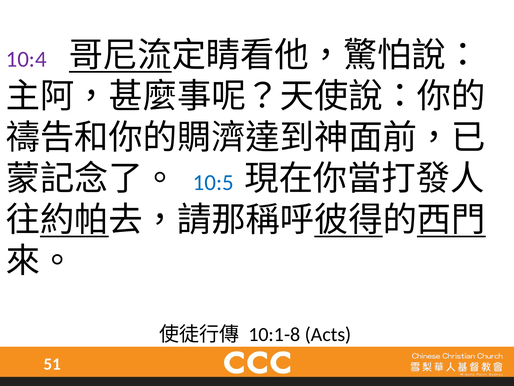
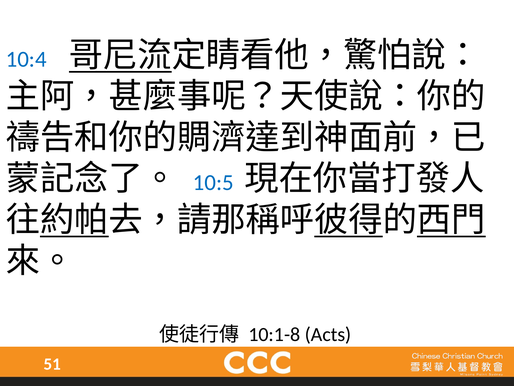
10:4 colour: purple -> blue (26, 59)
